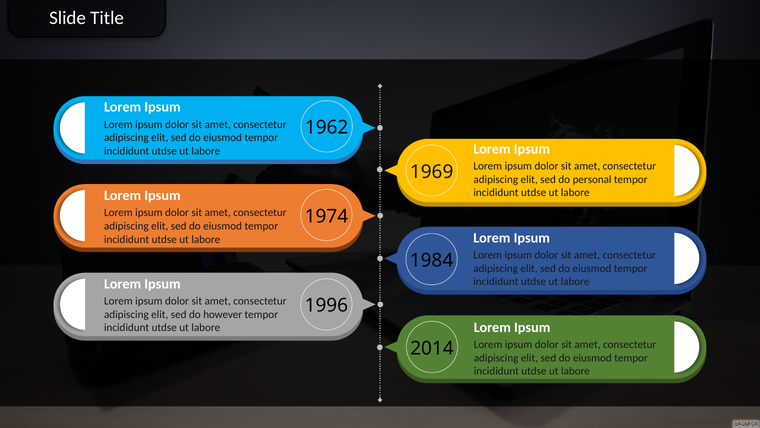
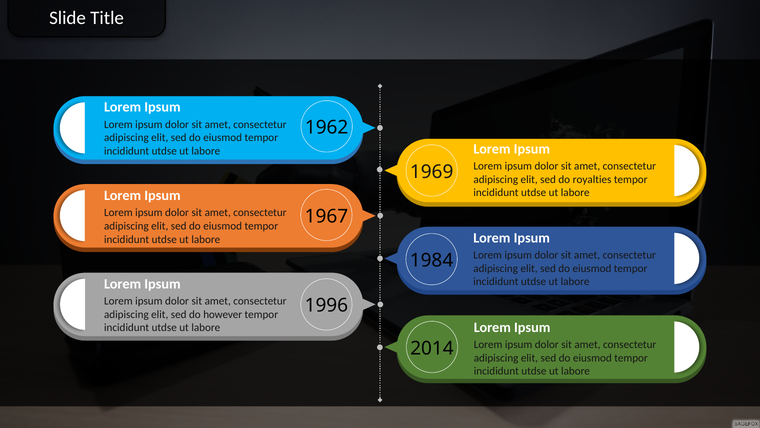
personal: personal -> royalties (592, 179)
1974: 1974 -> 1967 (326, 216)
